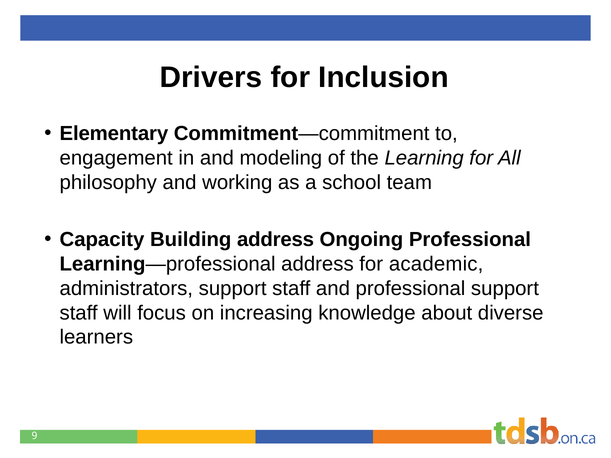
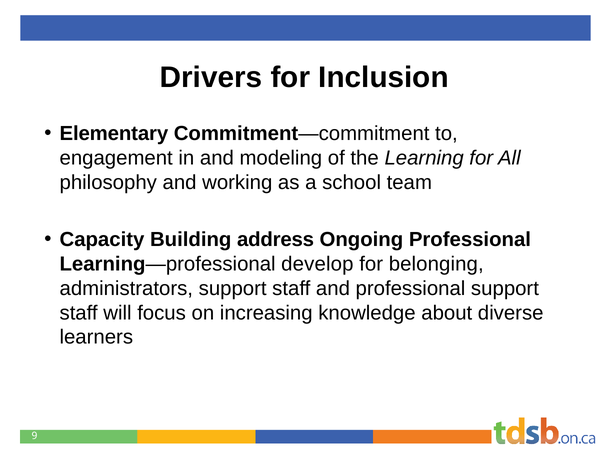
Learning—professional address: address -> develop (317, 264)
academic: academic -> belonging (436, 264)
